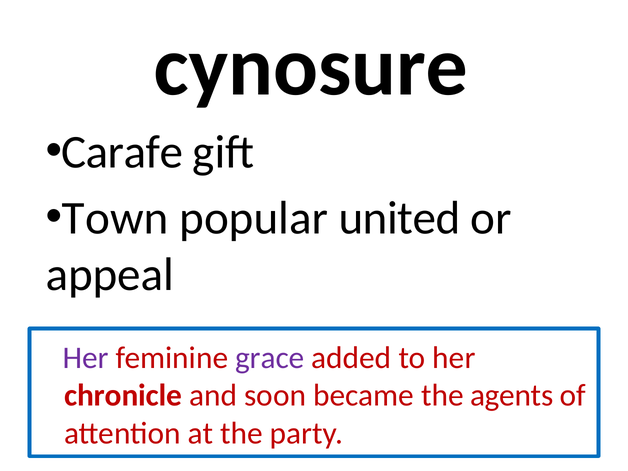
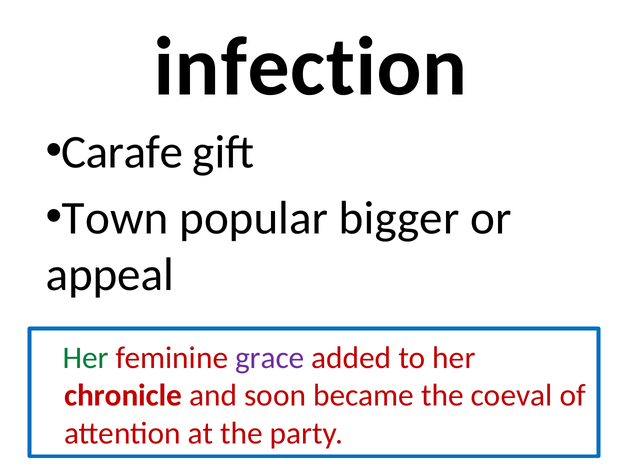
cynosure: cynosure -> infection (311, 67)
united: united -> bigger (399, 218)
Her colour: purple -> green (86, 358)
agents: agents -> coeval (512, 395)
